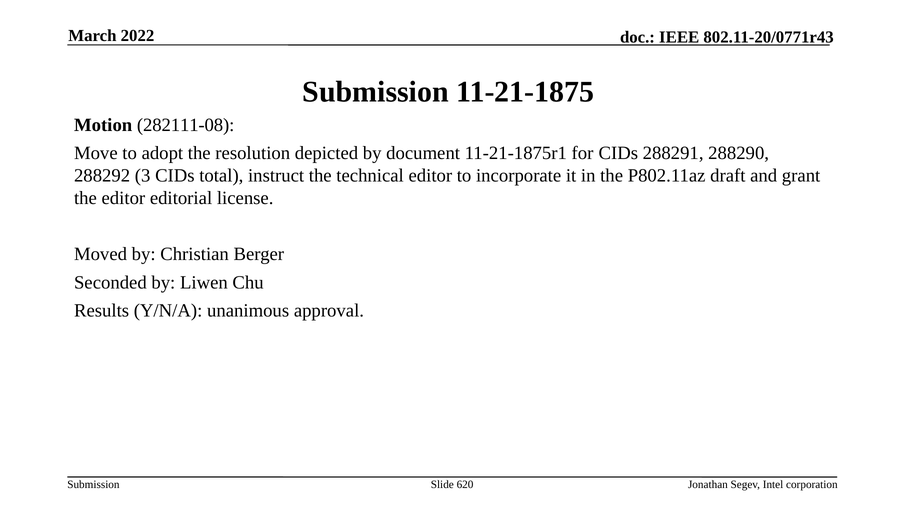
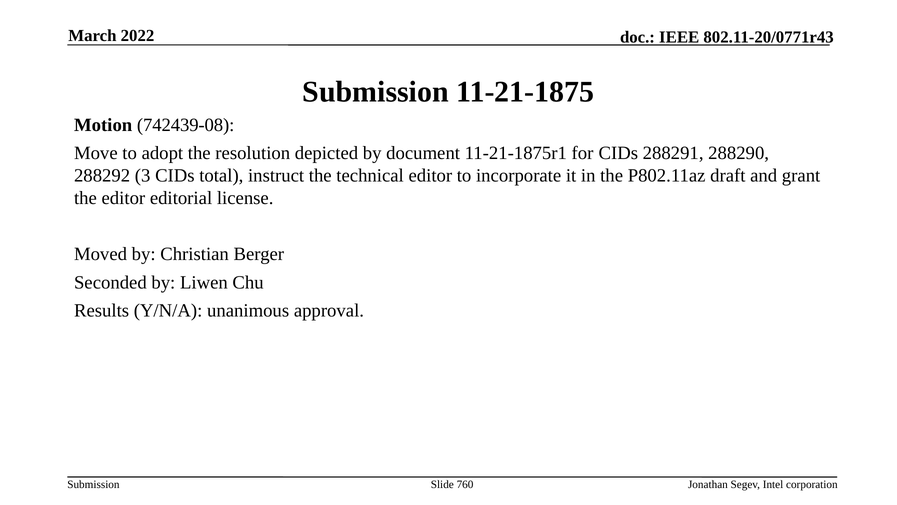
282111-08: 282111-08 -> 742439-08 (186, 125)
620: 620 -> 760 (465, 484)
